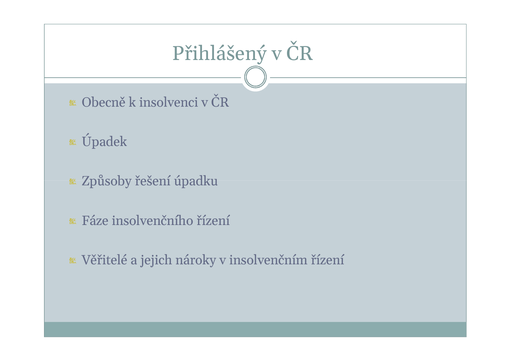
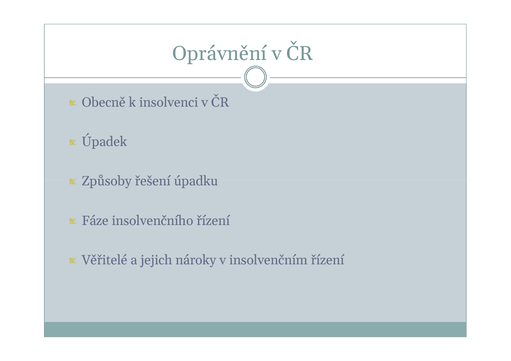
Přihlášený: Přihlášený -> Oprávnění (219, 54)
